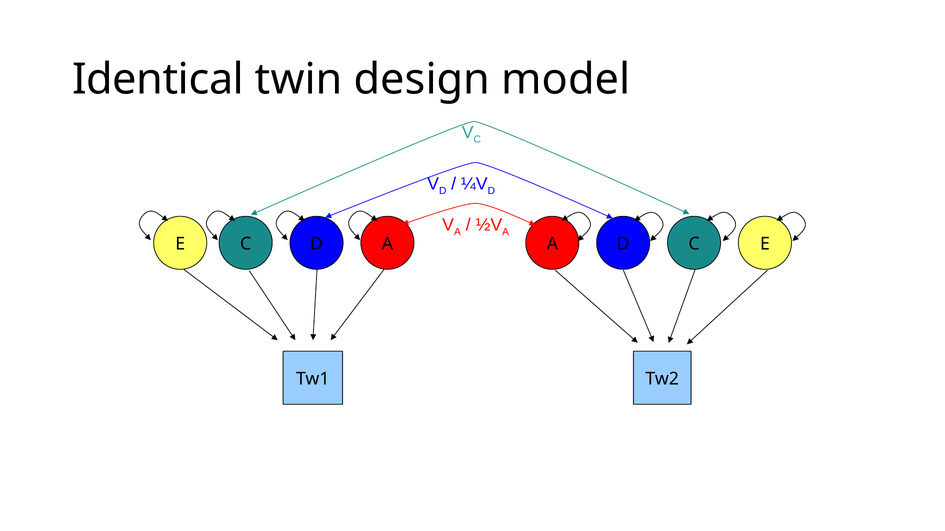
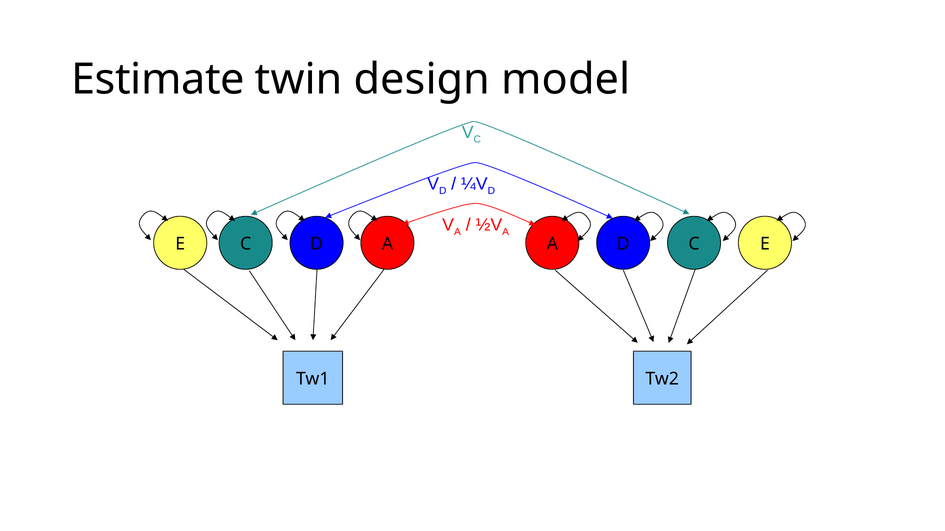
Identical: Identical -> Estimate (158, 79)
